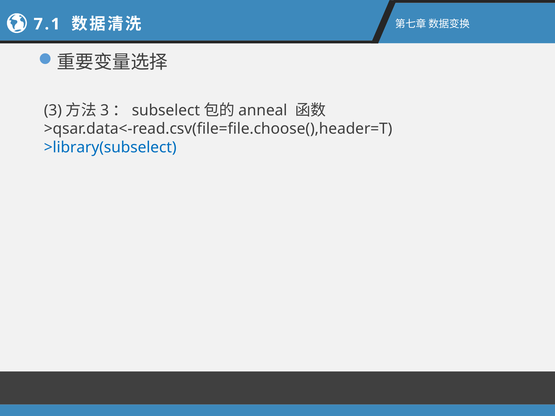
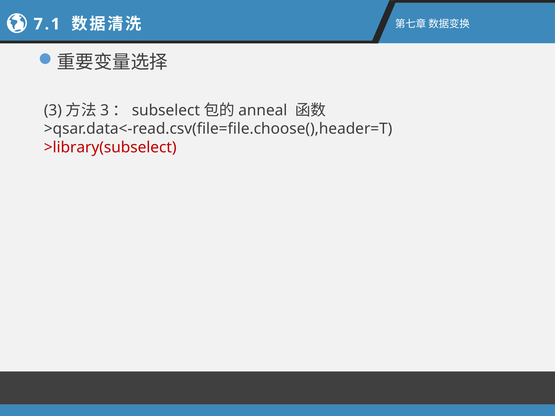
>library(subselect colour: blue -> red (110, 147)
